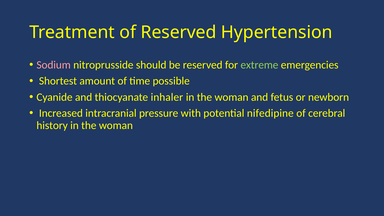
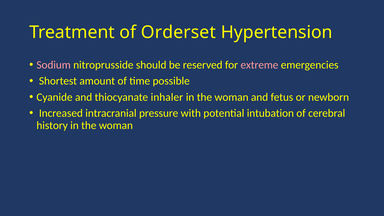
of Reserved: Reserved -> Orderset (178, 32)
extreme colour: light green -> pink (259, 65)
nifedipine: nifedipine -> intubation (270, 113)
